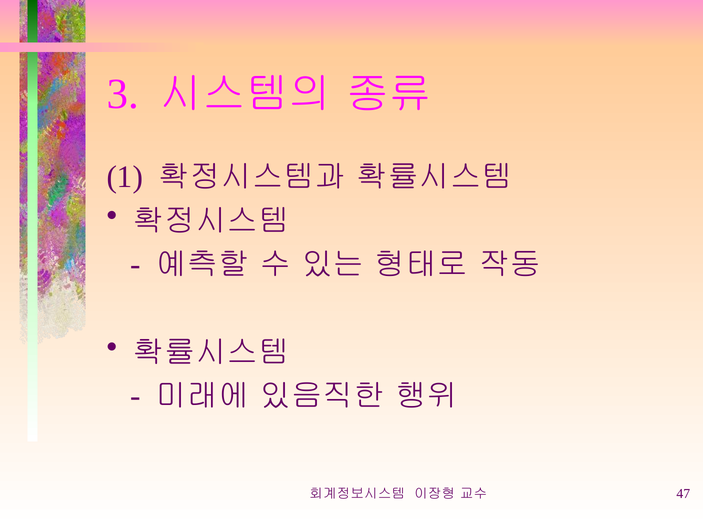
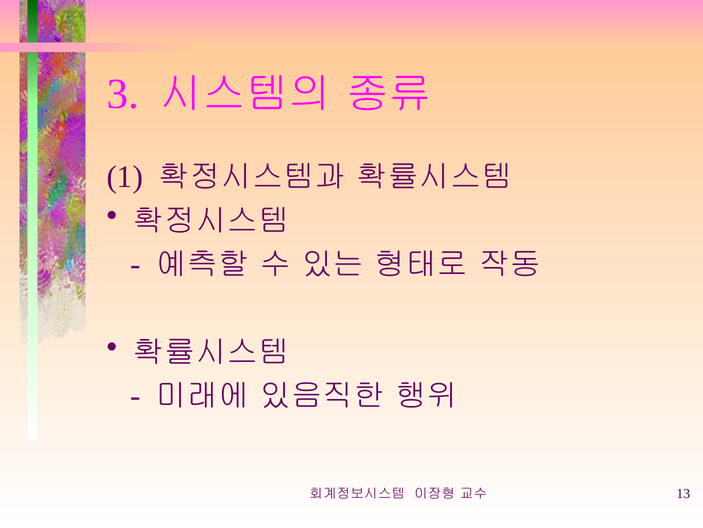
47: 47 -> 13 (683, 493)
